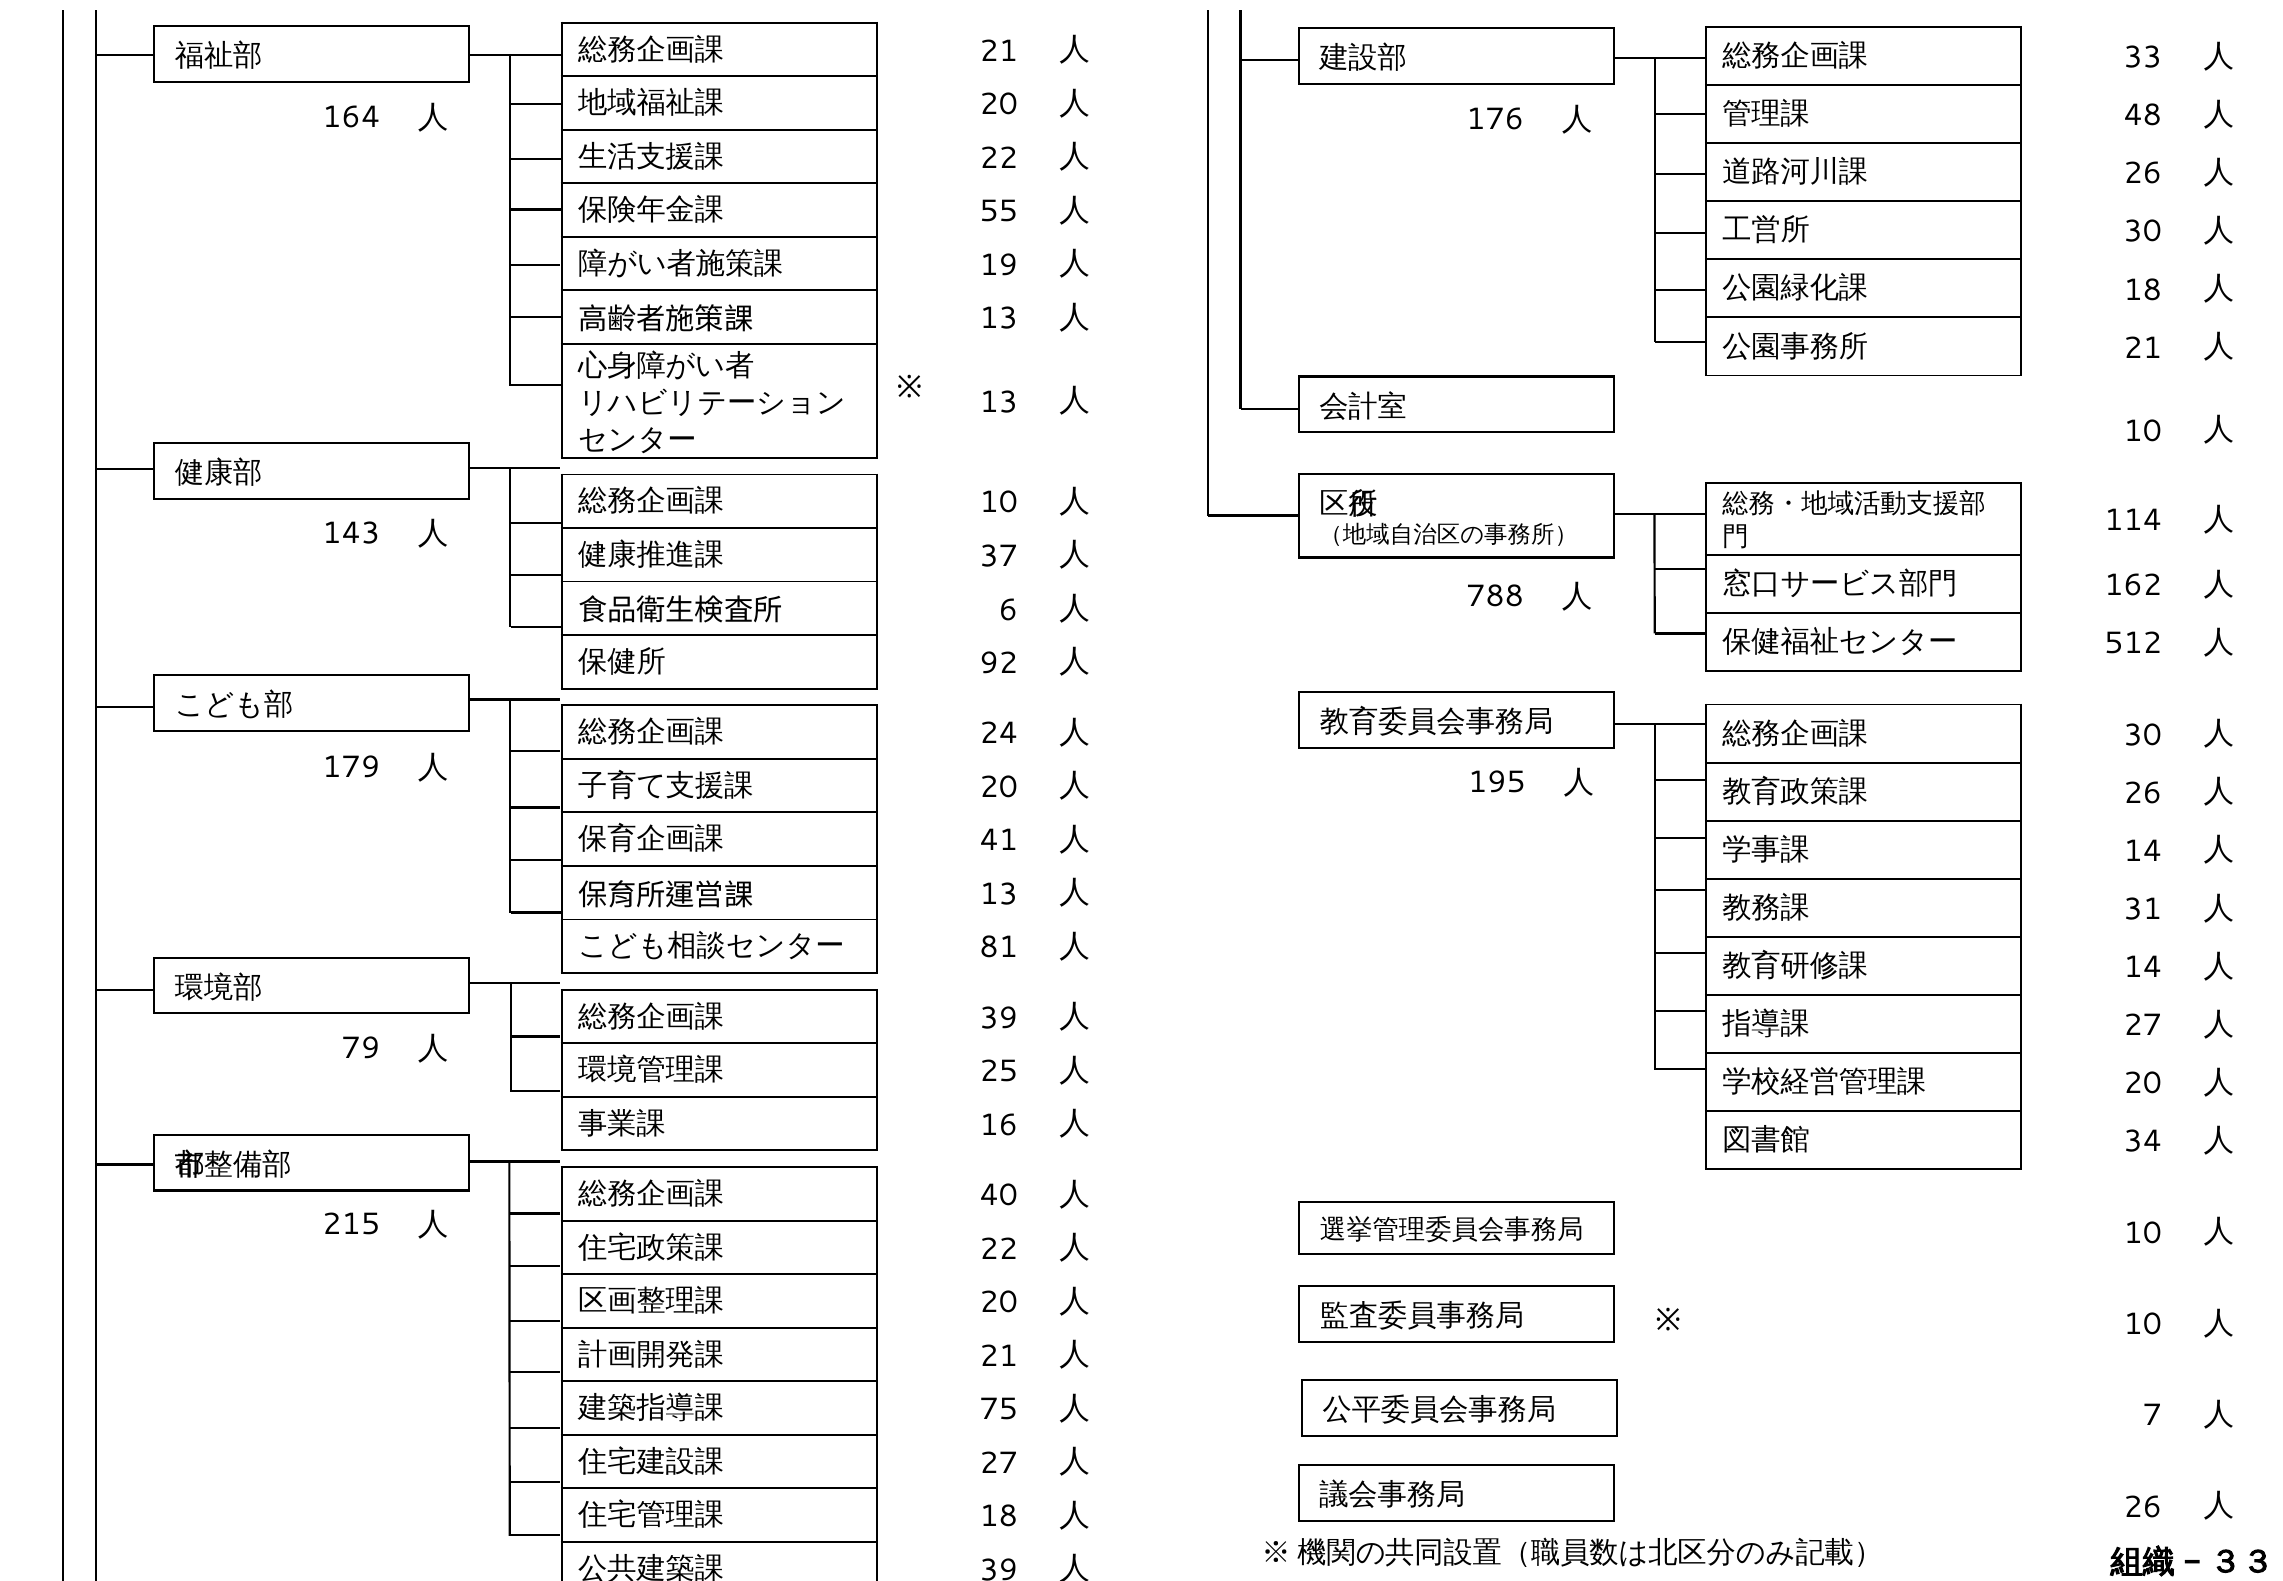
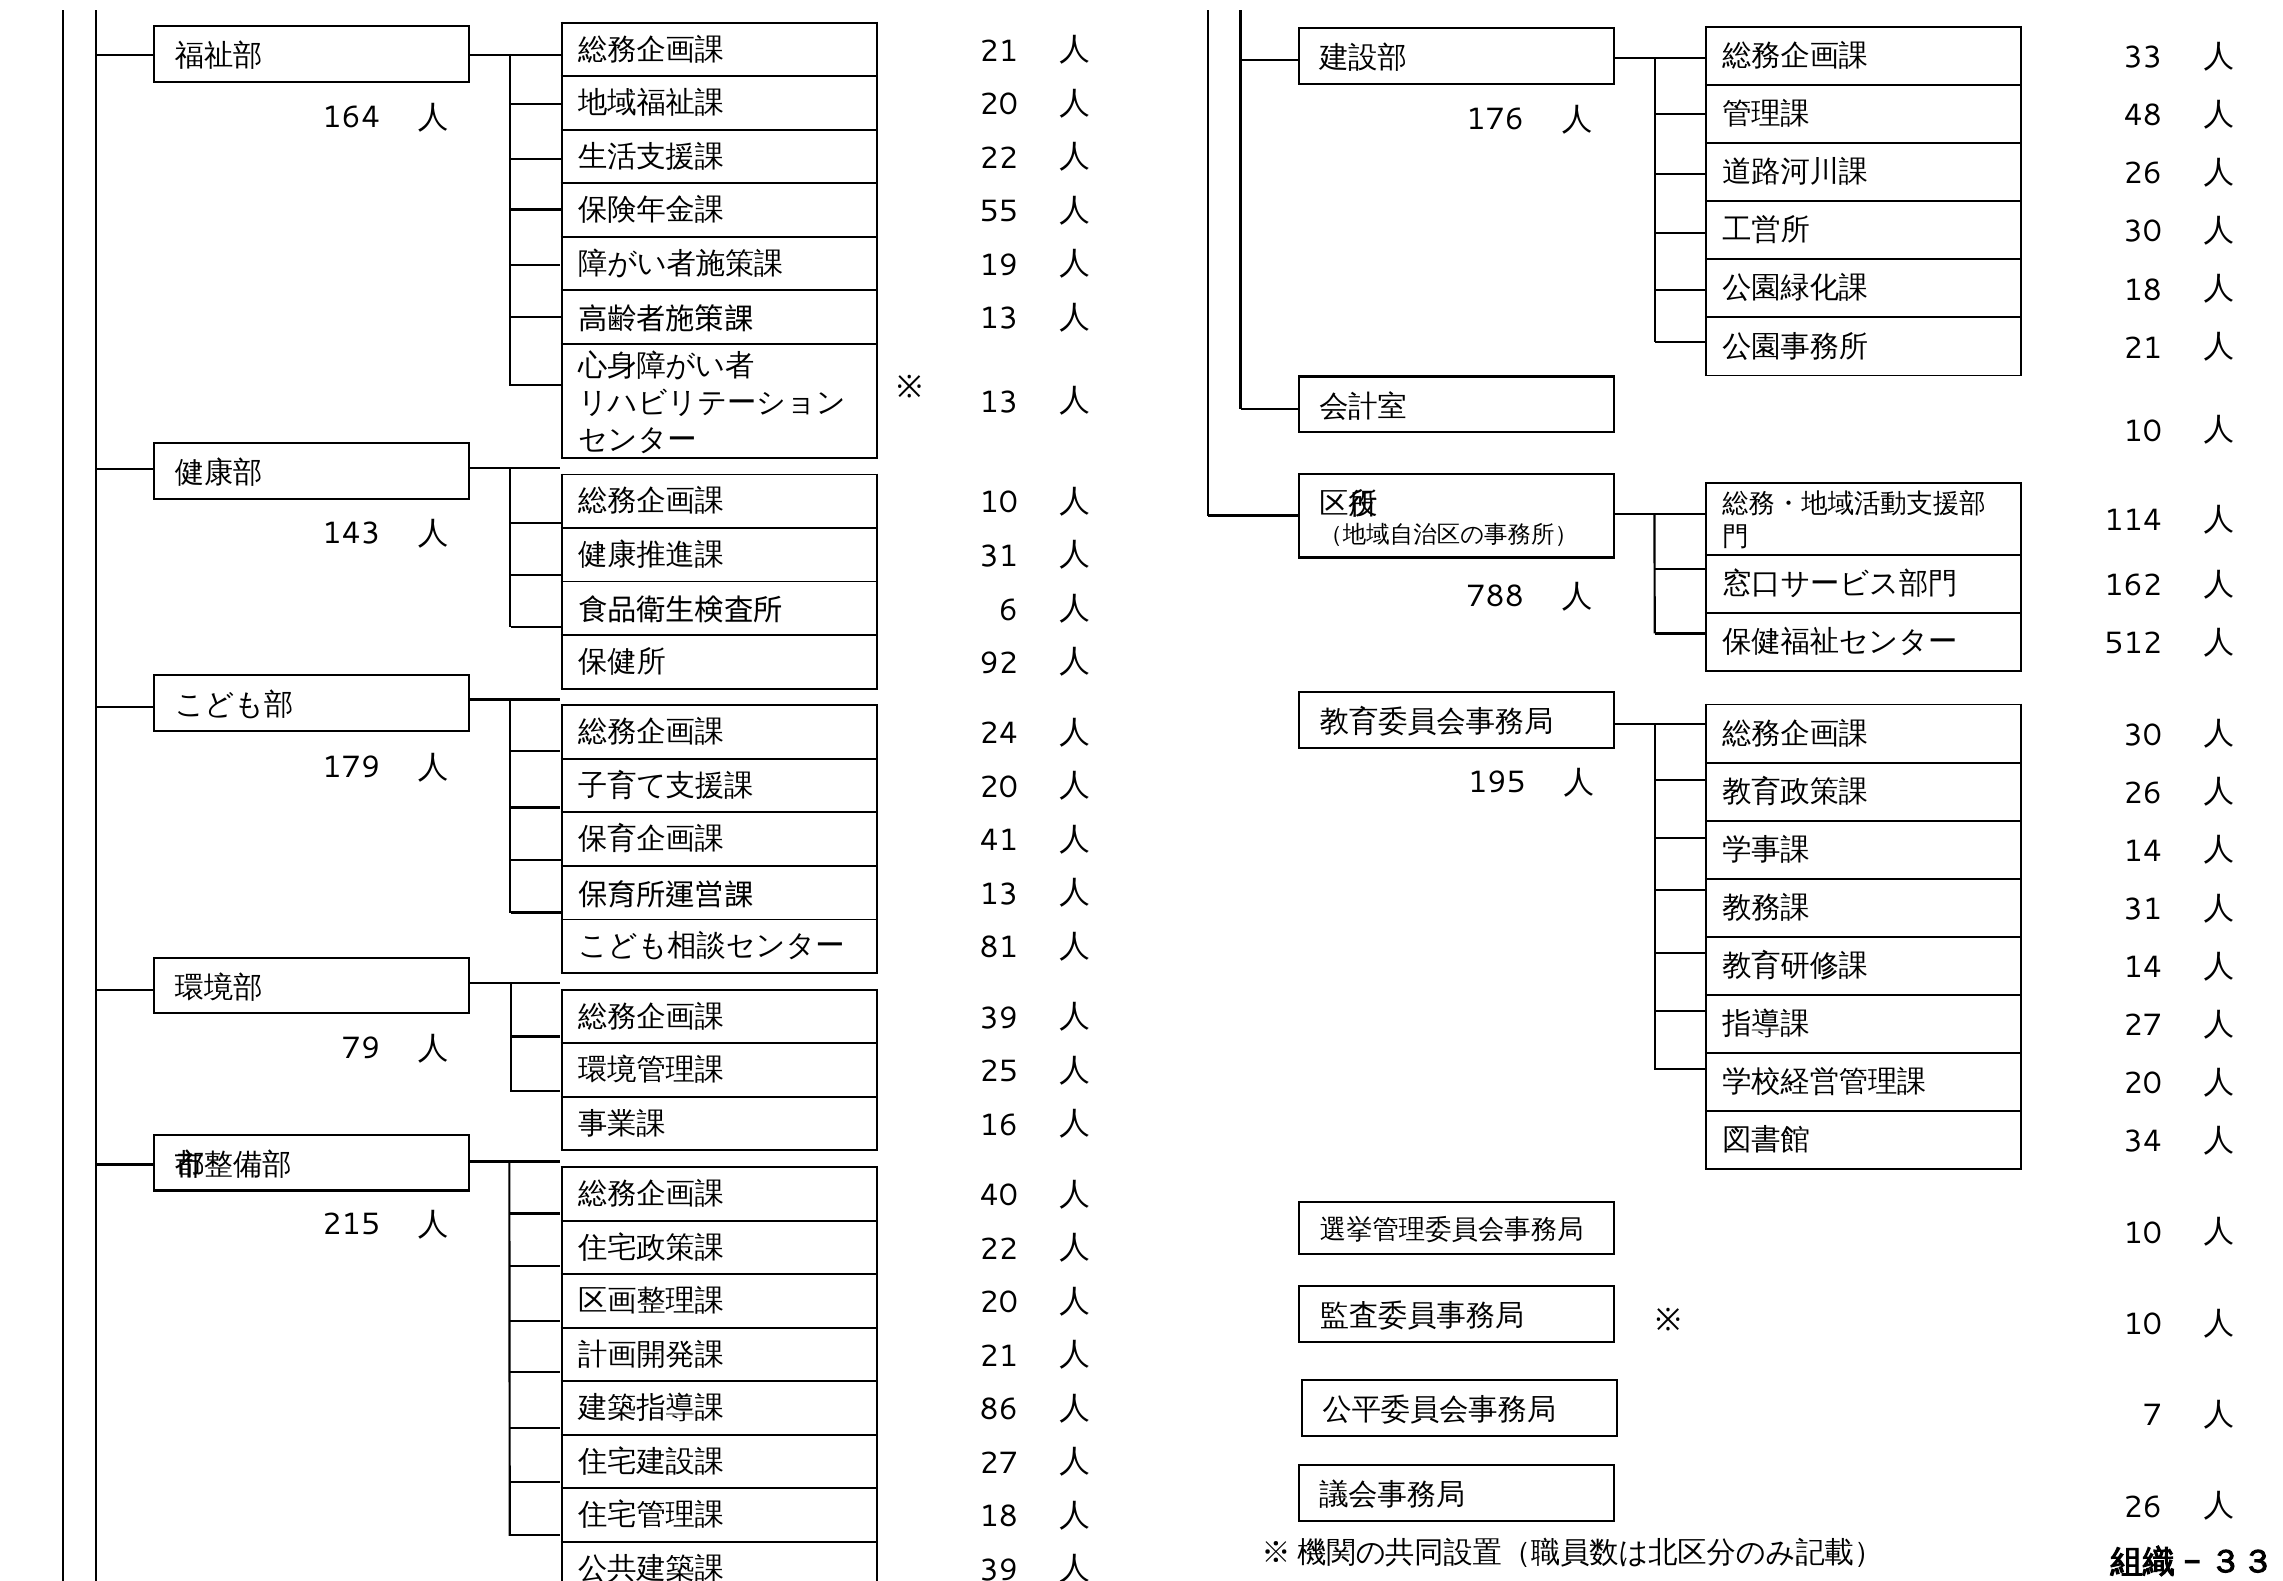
37: 37 -> 31 (999, 556)
75: 75 -> 86 (999, 1409)
